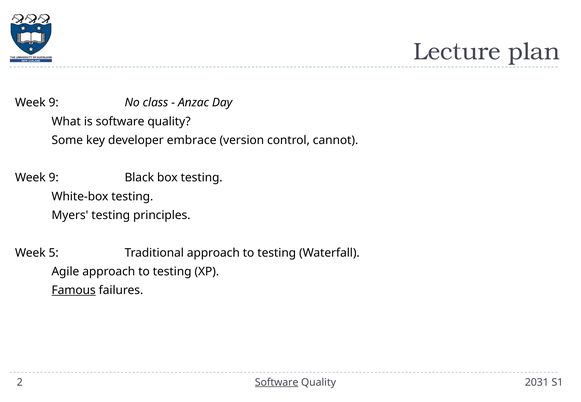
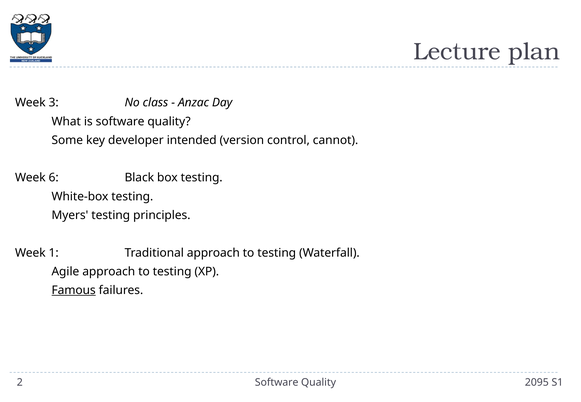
9: 9 -> 3 (54, 103)
embrace: embrace -> intended (192, 140)
9: 9 -> 6 (54, 178)
5: 5 -> 1 (54, 253)
Software underline: present -> none (277, 382)
2031: 2031 -> 2095 (537, 382)
